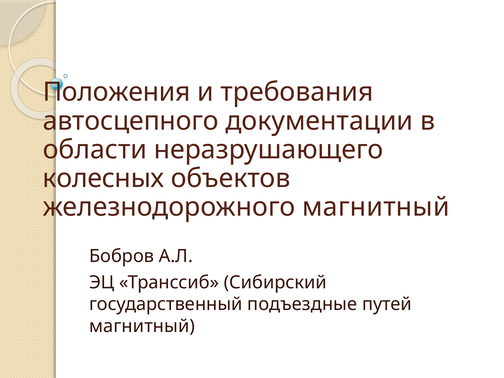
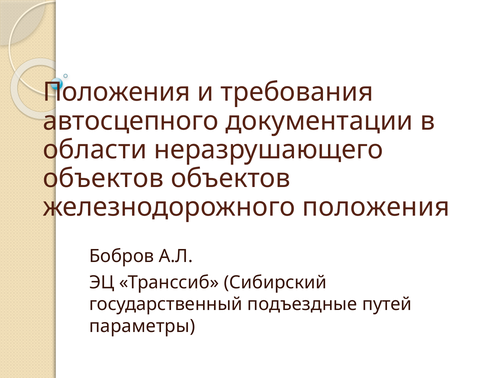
колесных: колесных -> объектов (103, 178)
железнодорожного магнитный: магнитный -> положения (376, 207)
магнитный: магнитный -> параметры (142, 326)
